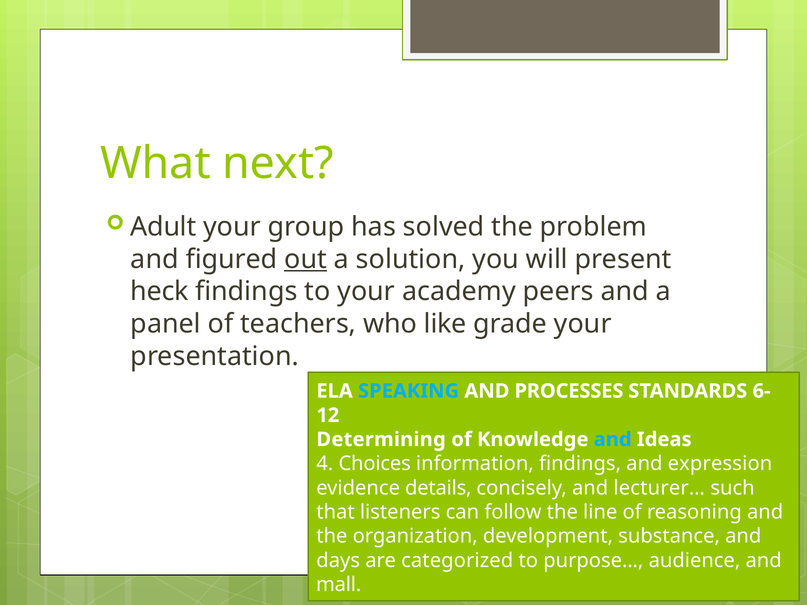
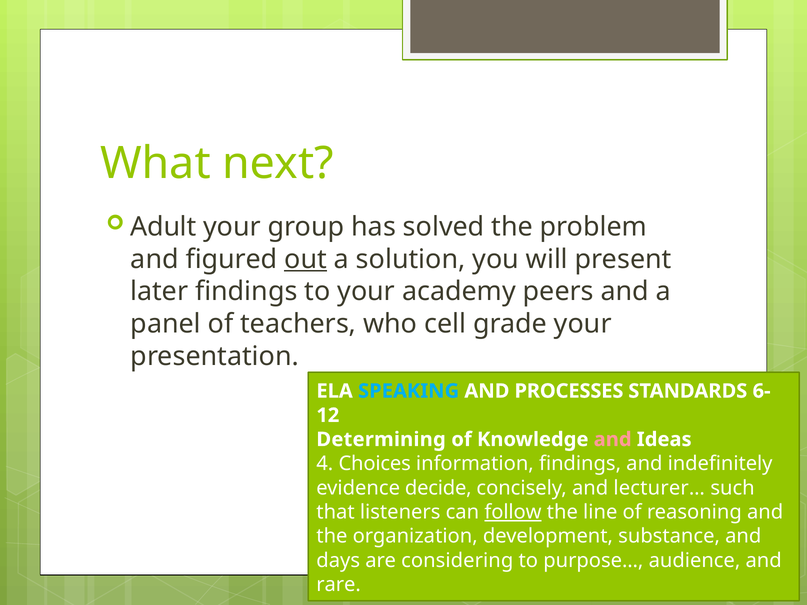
heck: heck -> later (159, 292)
like: like -> cell (445, 324)
and colour: light blue -> pink (613, 440)
expression: expression -> indefinitely (720, 464)
details: details -> decide (438, 488)
follow underline: none -> present (513, 512)
categorized: categorized -> considering (457, 561)
mall: mall -> rare (339, 585)
